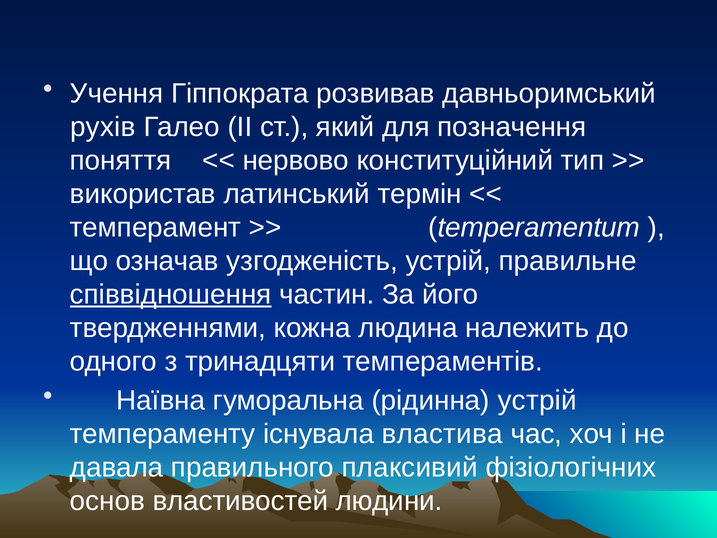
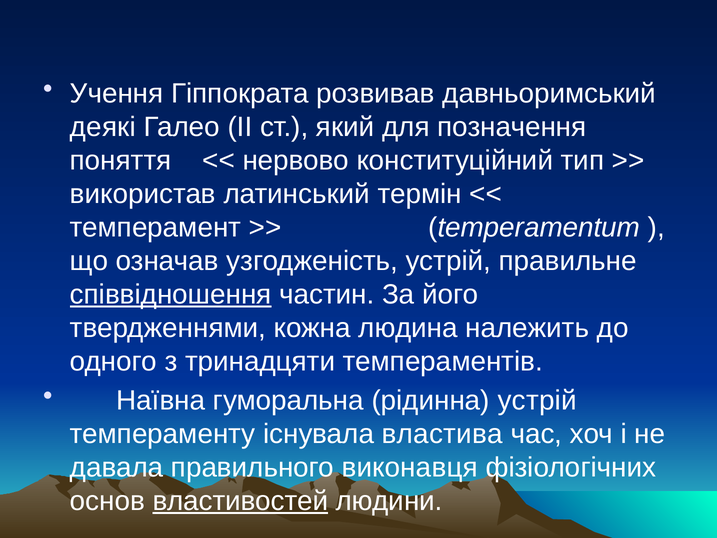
рухів: рухів -> деякі (103, 127)
плаксивий: плаксивий -> виконавця (410, 467)
властивостей underline: none -> present (240, 501)
